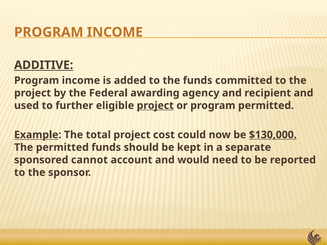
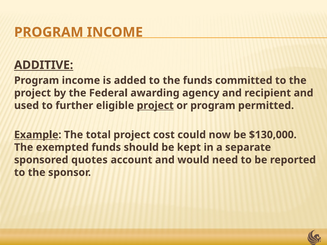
$130,000 underline: present -> none (273, 135)
The permitted: permitted -> exempted (62, 147)
cannot: cannot -> quotes (89, 160)
